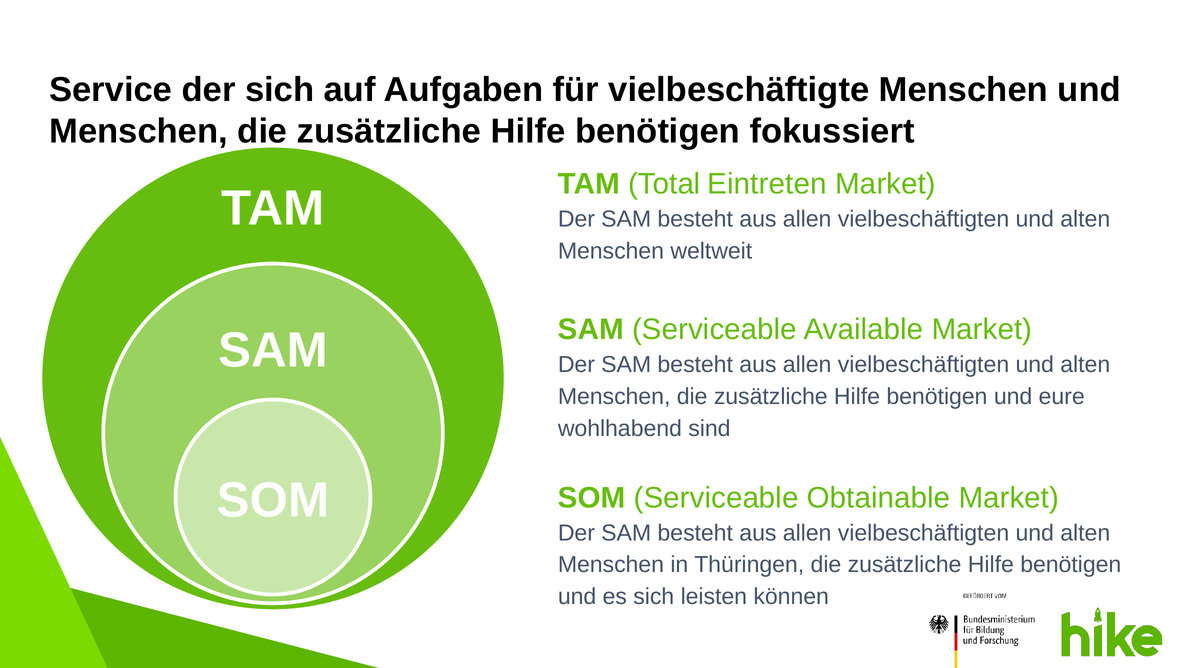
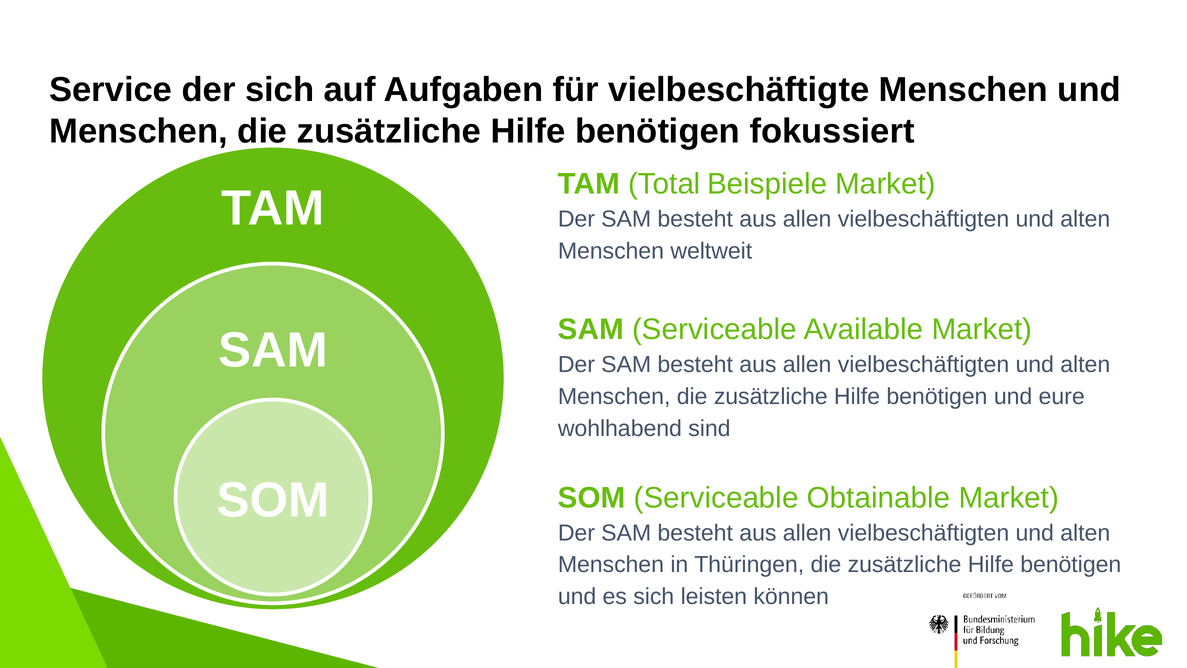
Eintreten: Eintreten -> Beispiele (767, 184)
